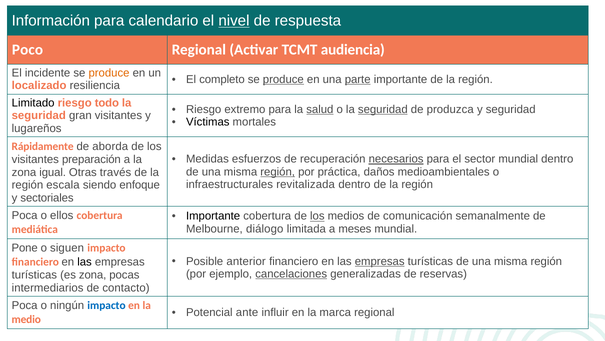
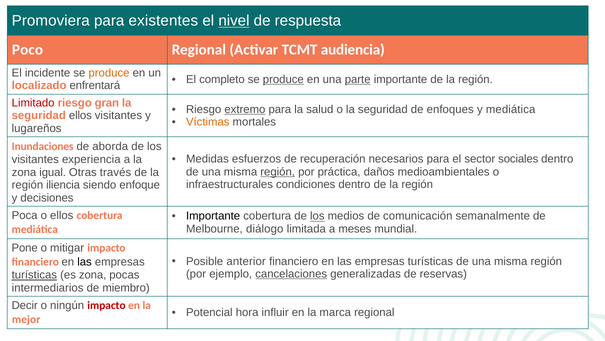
Información: Información -> Promoviera (51, 21)
calendario: calendario -> existentes (163, 21)
resiliencia: resiliencia -> enfrentará (95, 86)
Limitado colour: black -> red (33, 103)
todo: todo -> gran (107, 103)
extremo underline: none -> present (245, 109)
salud underline: present -> none (320, 109)
seguridad underline: present -> none (383, 109)
produzca: produzca -> enfoques (450, 109)
y seguridad: seguridad -> mediática (511, 109)
seguridad gran: gran -> ellos (80, 115)
Víctimas colour: black -> orange (208, 122)
Rápidamente: Rápidamente -> Inundaciones (43, 146)
necesarios underline: present -> none (396, 159)
sector mundial: mundial -> sociales (518, 159)
preparación: preparación -> experiencia (91, 159)
revitalizada: revitalizada -> condiciones (306, 184)
escala: escala -> iliencia (63, 185)
sectoriales: sectoriales -> decisiones (47, 197)
siguen: siguen -> mitigar (67, 247)
empresas underline: present -> none (380, 261)
turísticas underline: none -> present (34, 275)
contacto: contacto -> miembro (126, 287)
Poca: Poca -> Decir (25, 305)
impacto colour: blue -> red (106, 305)
ante: ante -> hora (247, 312)
medio: medio -> mejor (26, 319)
